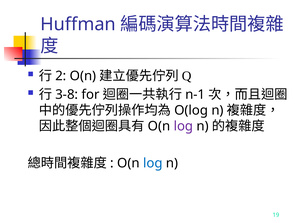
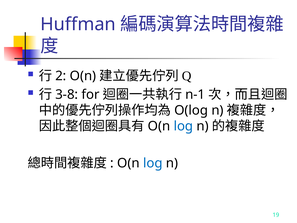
log colour: purple -> blue (183, 126)
